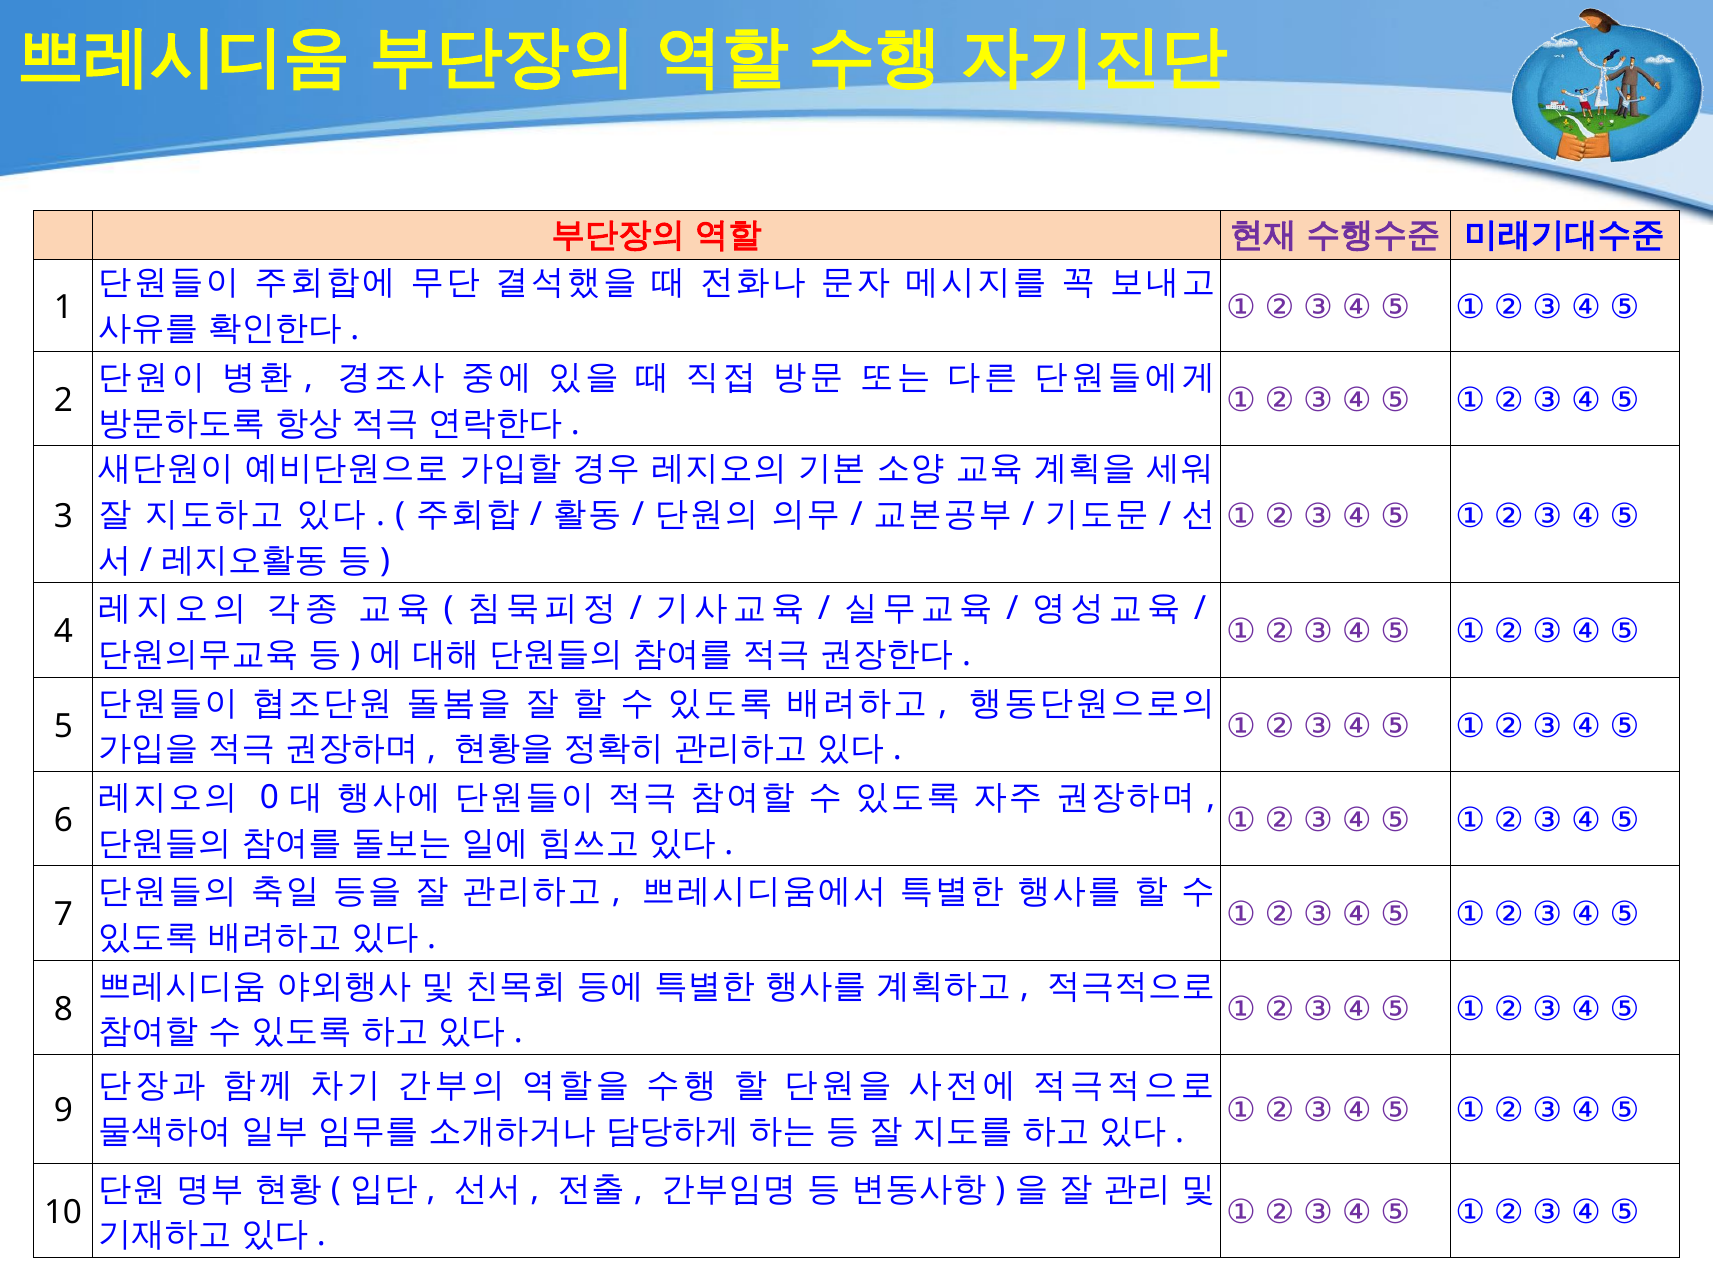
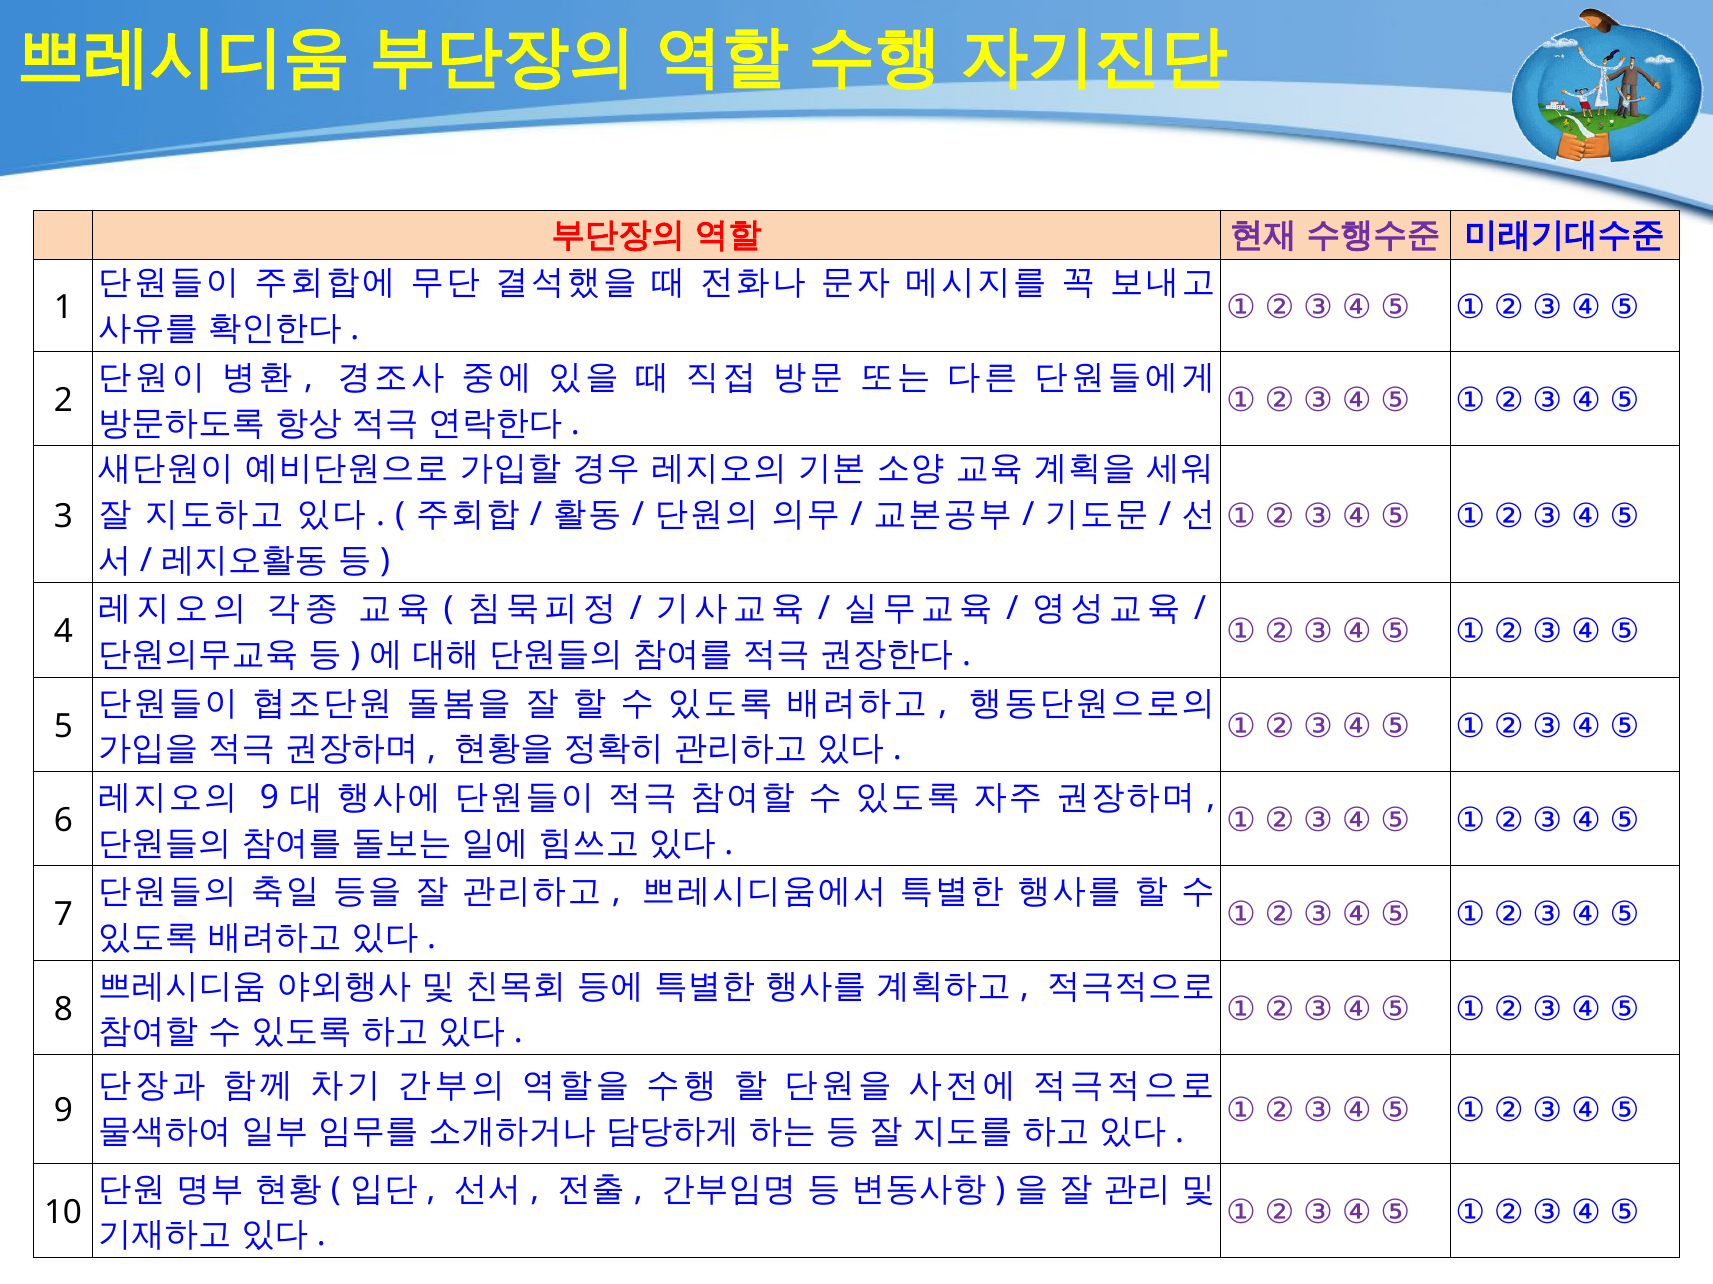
0: 0 -> 9 (269, 798)
